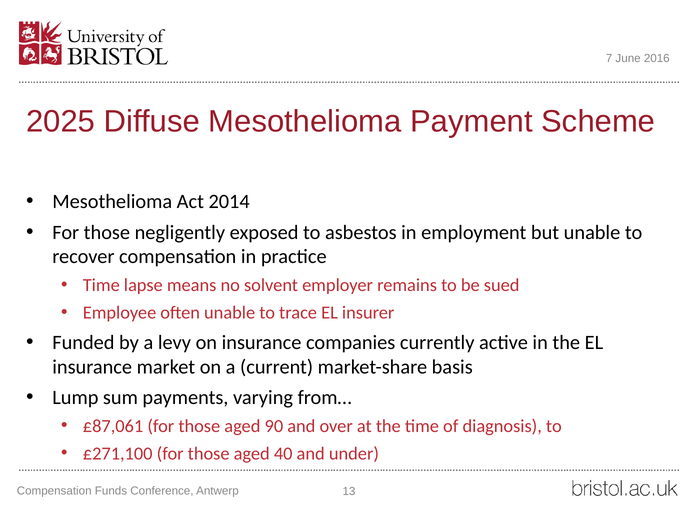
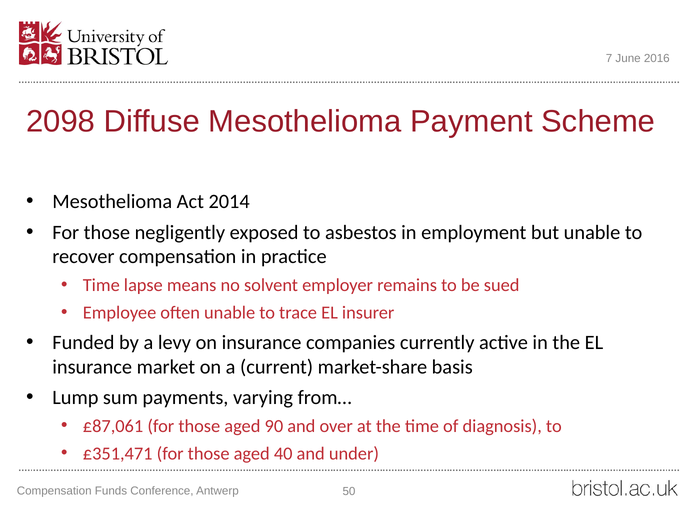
2025: 2025 -> 2098 (61, 121)
£271,100: £271,100 -> £351,471 (118, 454)
13: 13 -> 50 (349, 492)
